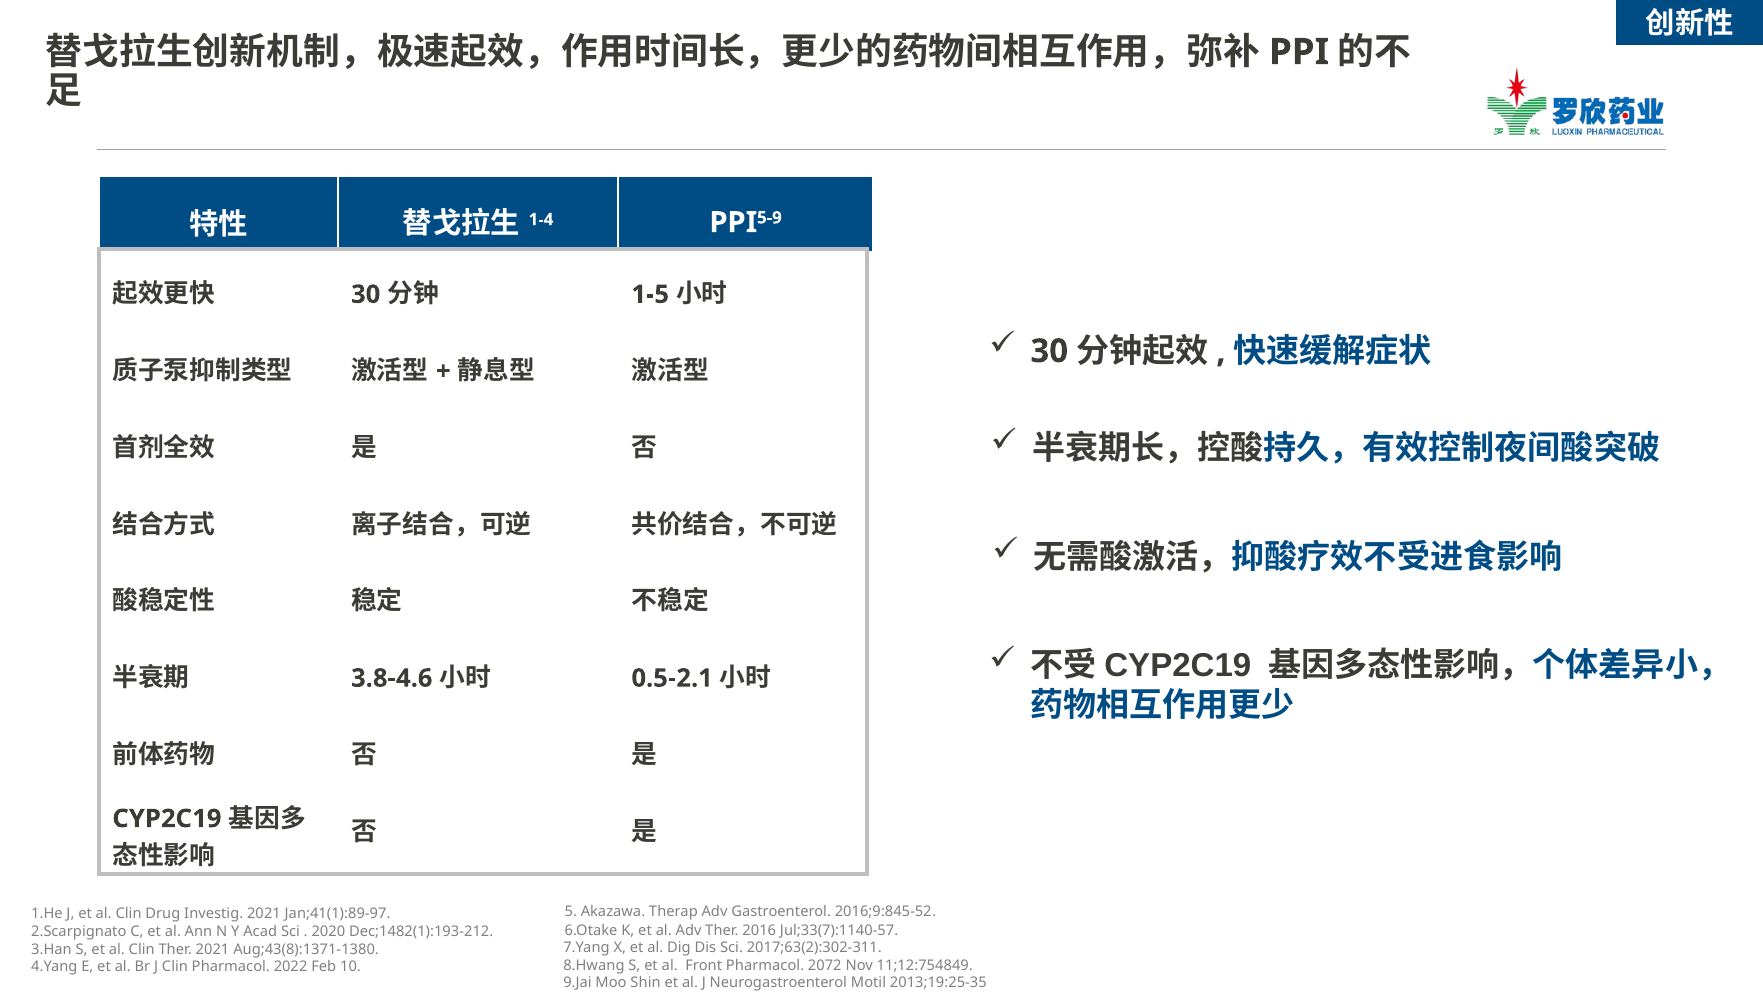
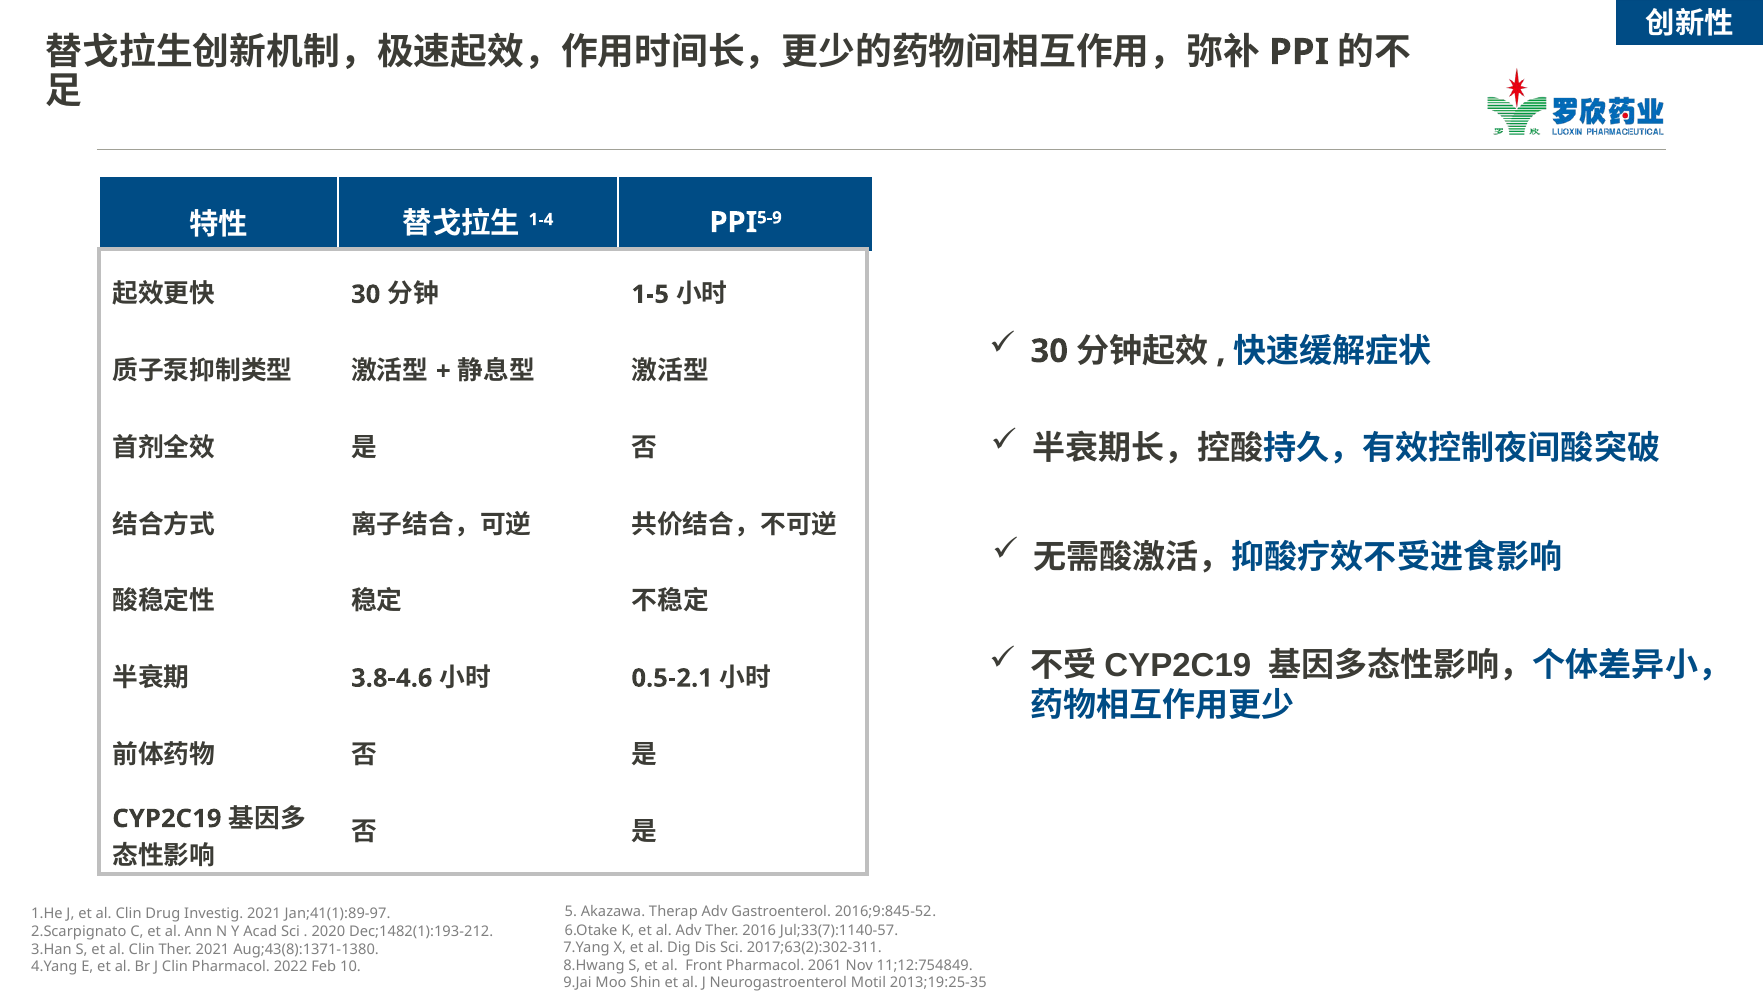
2072: 2072 -> 2061 (825, 965)
